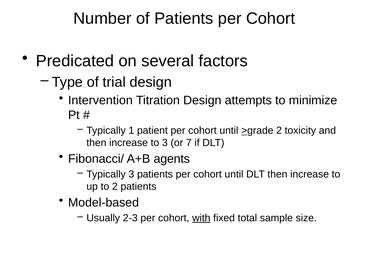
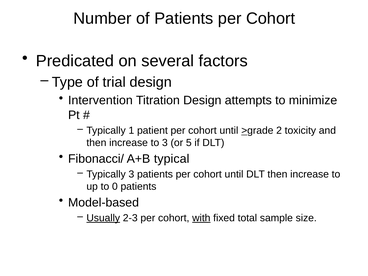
7: 7 -> 5 (189, 143)
agents: agents -> typical (172, 159)
to 2: 2 -> 0 (115, 187)
Usually underline: none -> present (103, 218)
